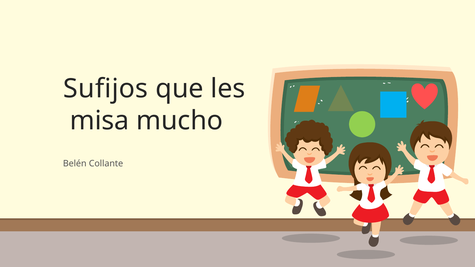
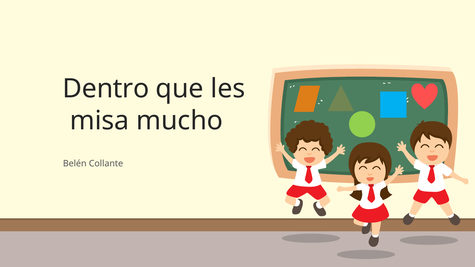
Sufijos: Sufijos -> Dentro (106, 89)
